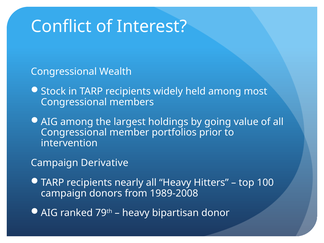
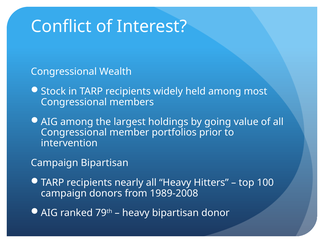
Campaign Derivative: Derivative -> Bipartisan (105, 163)
